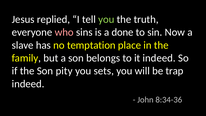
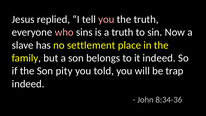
you colour: light green -> pink (106, 19)
a done: done -> truth (123, 32)
temptation: temptation -> settlement (91, 45)
sets: sets -> told (104, 71)
